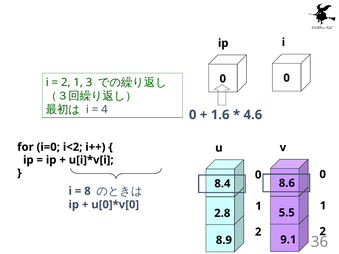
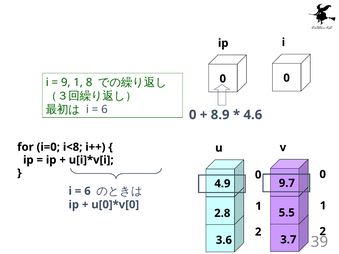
2: 2 -> 9 (66, 82)
3: 3 -> 8 (89, 82)
4: 4 -> 6 (104, 110)
1.6: 1.6 -> 8.9 (220, 115)
i<2: i<2 -> i<8 (73, 147)
8.6: 8.6 -> 9.7 (287, 183)
8.4: 8.4 -> 4.9 (222, 184)
8: 8 -> 6 (87, 191)
36: 36 -> 39 (320, 242)
9.1: 9.1 -> 3.7 (288, 240)
8.9: 8.9 -> 3.6 (224, 240)
